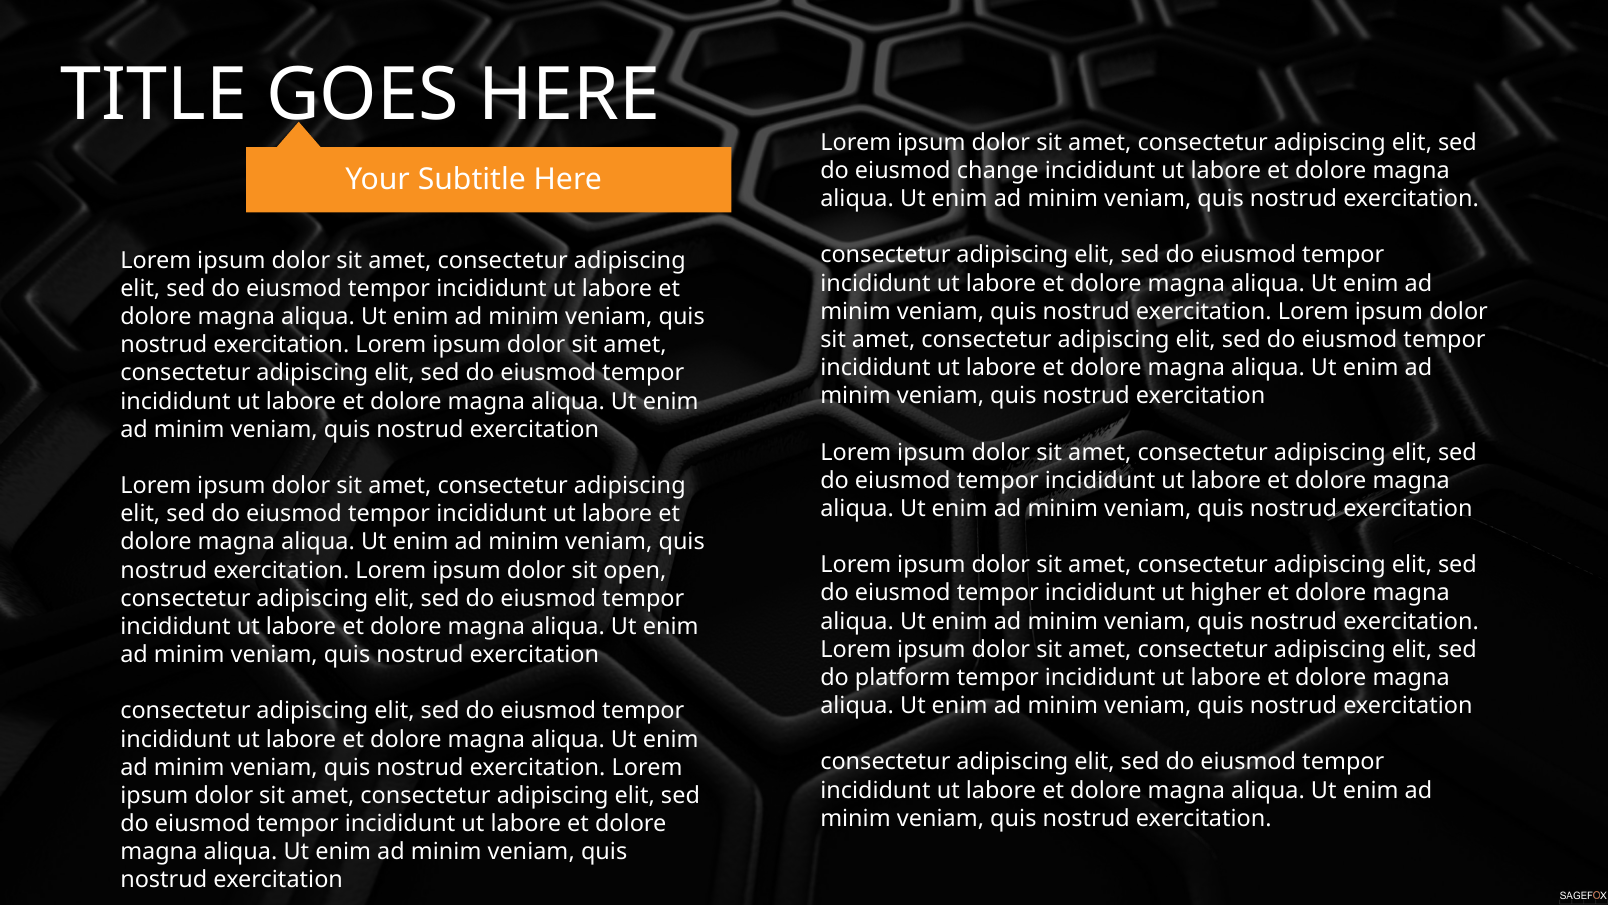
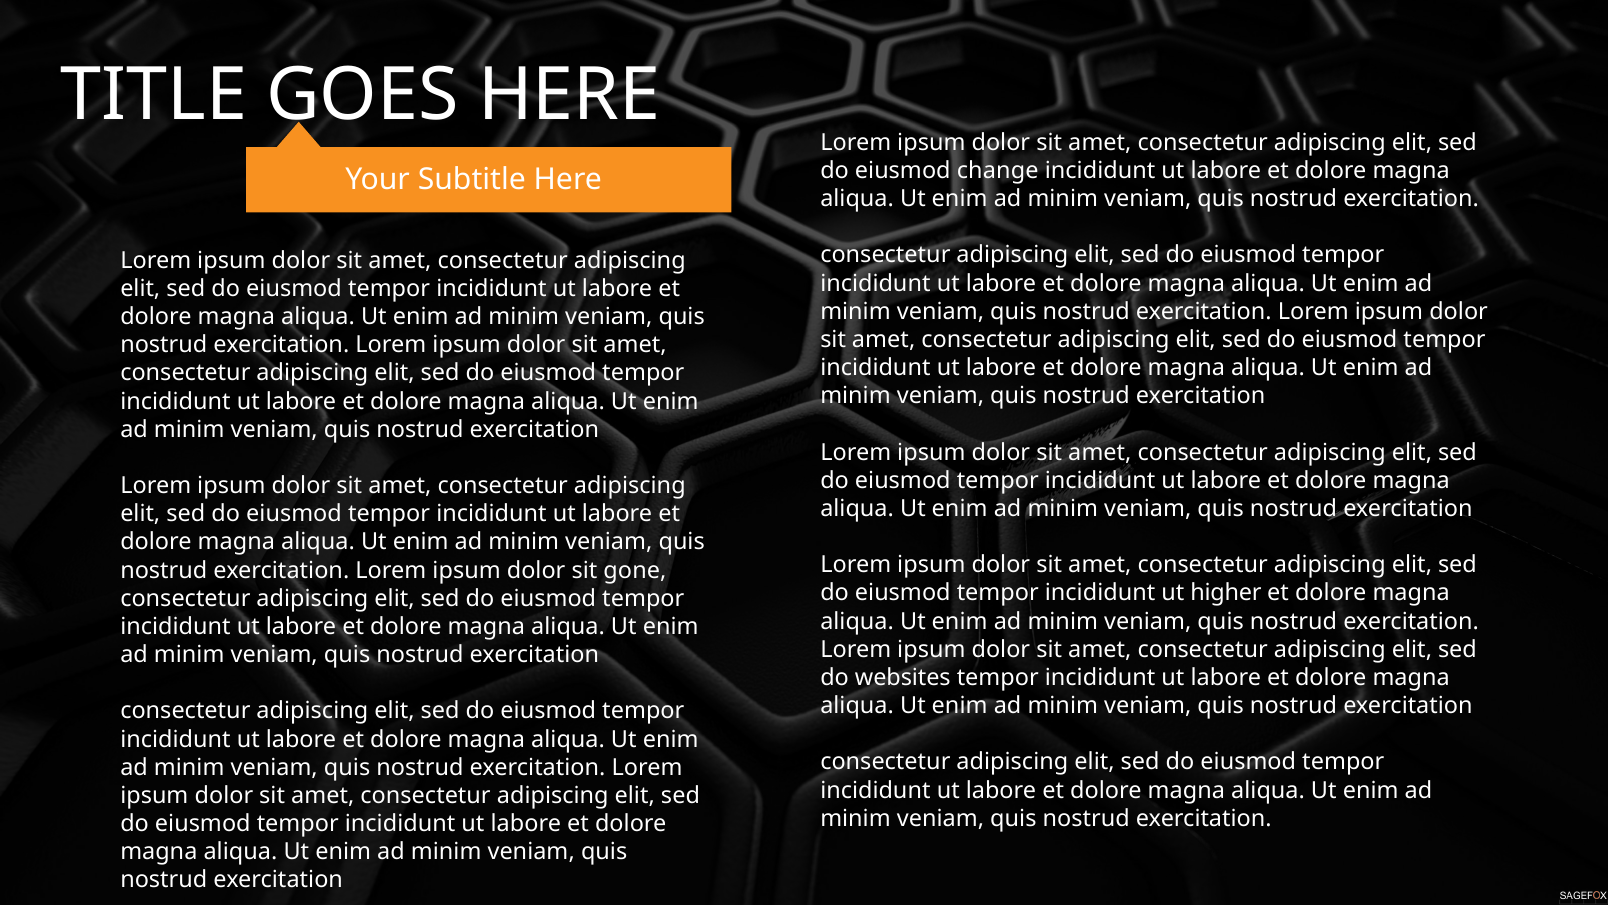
open: open -> gone (635, 570)
platform: platform -> websites (903, 677)
